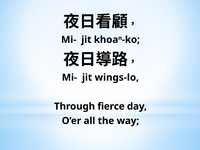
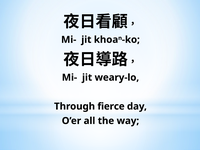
wings-lo: wings-lo -> weary-lo (117, 77)
